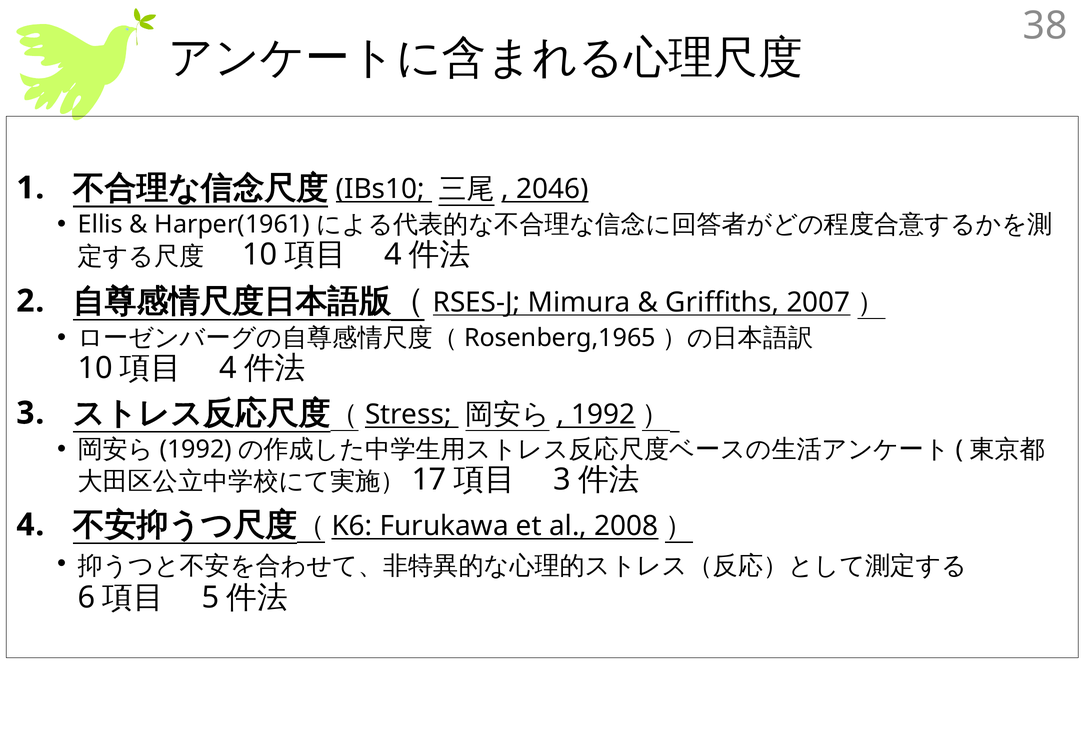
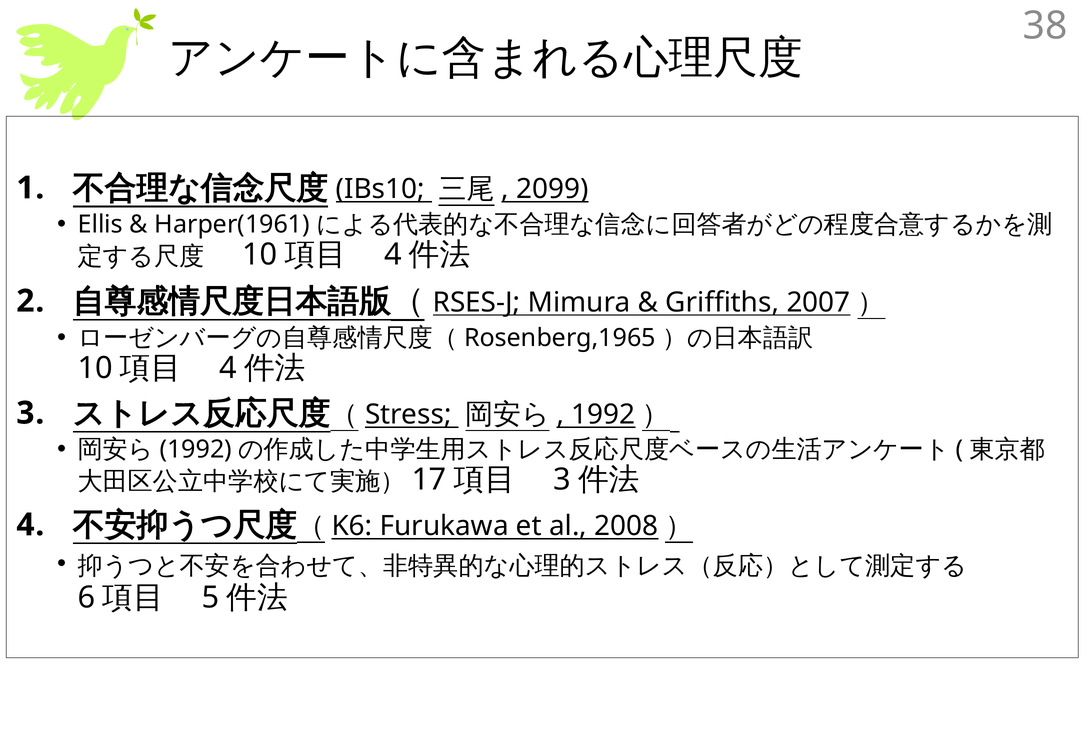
2046: 2046 -> 2099 (552, 189)
